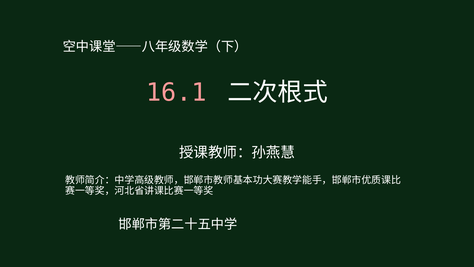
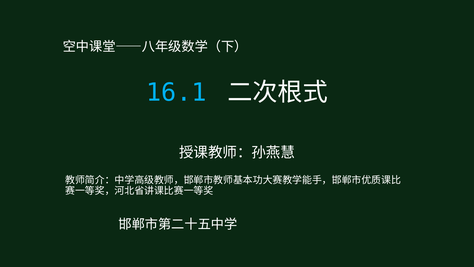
16.1 colour: pink -> light blue (176, 92)
